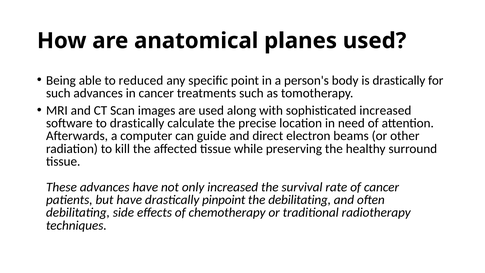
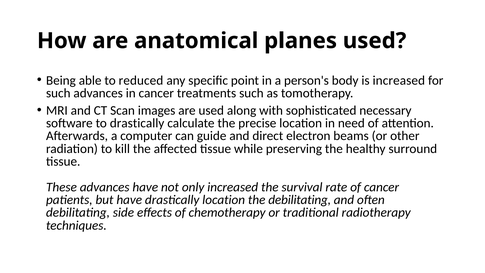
is drastically: drastically -> increased (399, 80)
sophisticated increased: increased -> necessary (385, 110)
drastically pinpoint: pinpoint -> location (224, 200)
